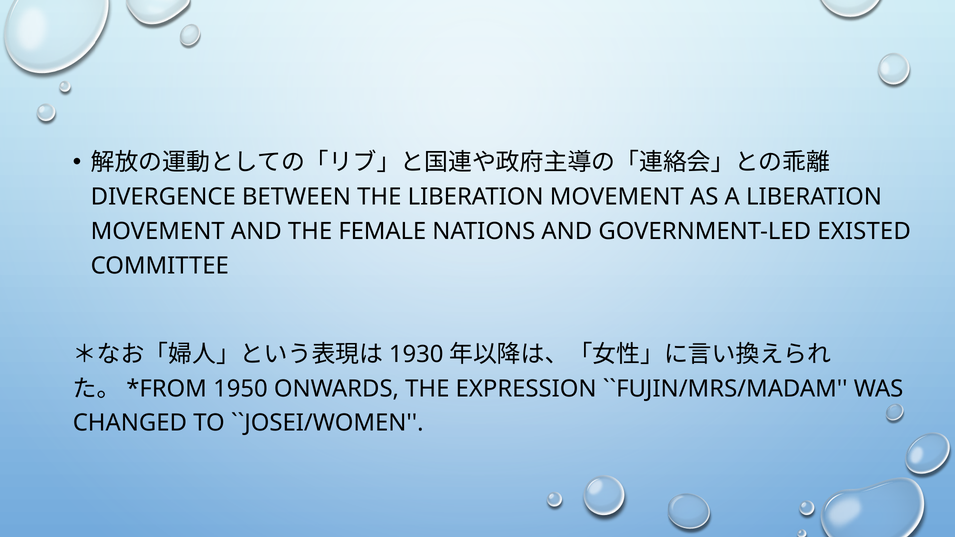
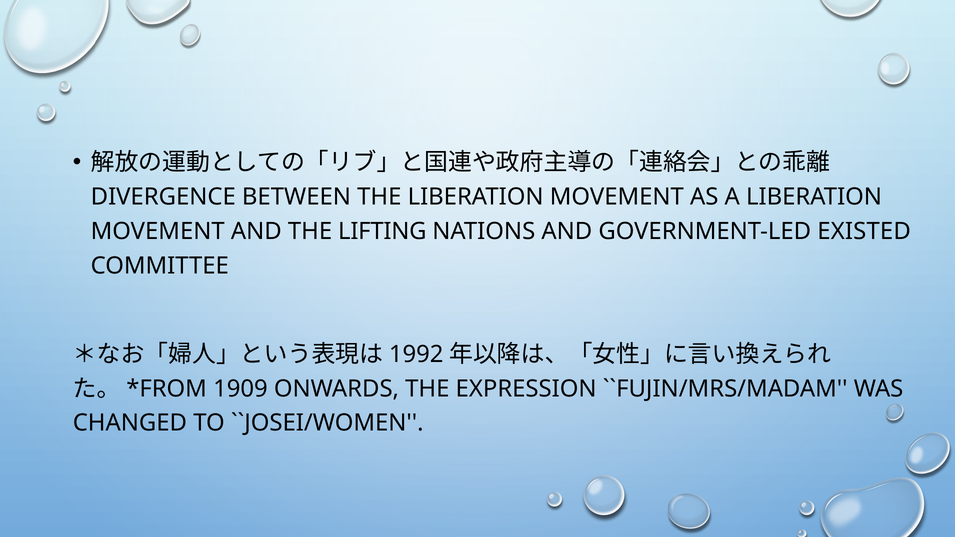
FEMALE: FEMALE -> LIFTING (382, 231)
1930: 1930 -> 1992 (416, 354)
1950: 1950 -> 1909 (240, 389)
